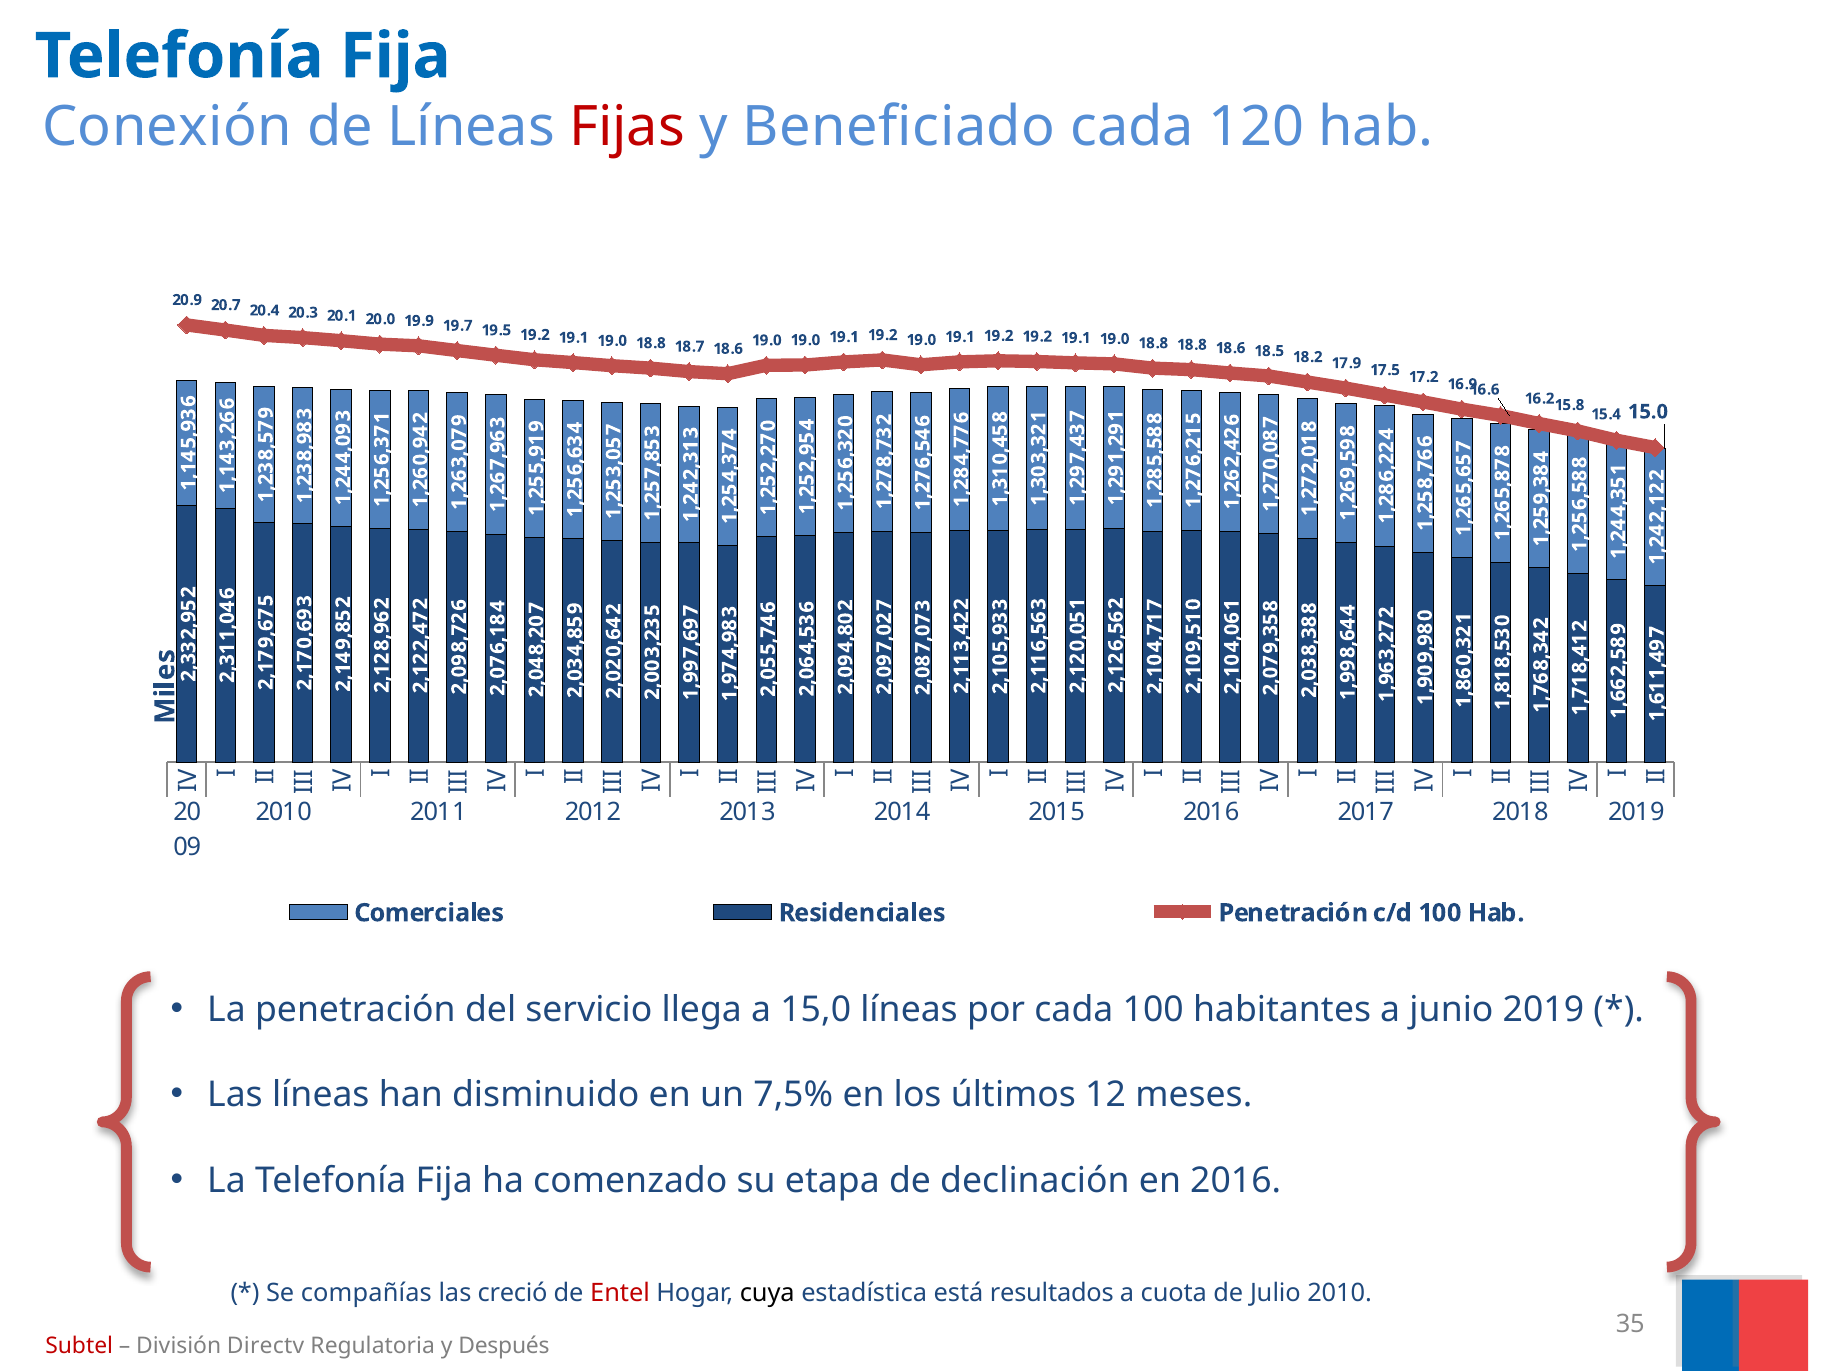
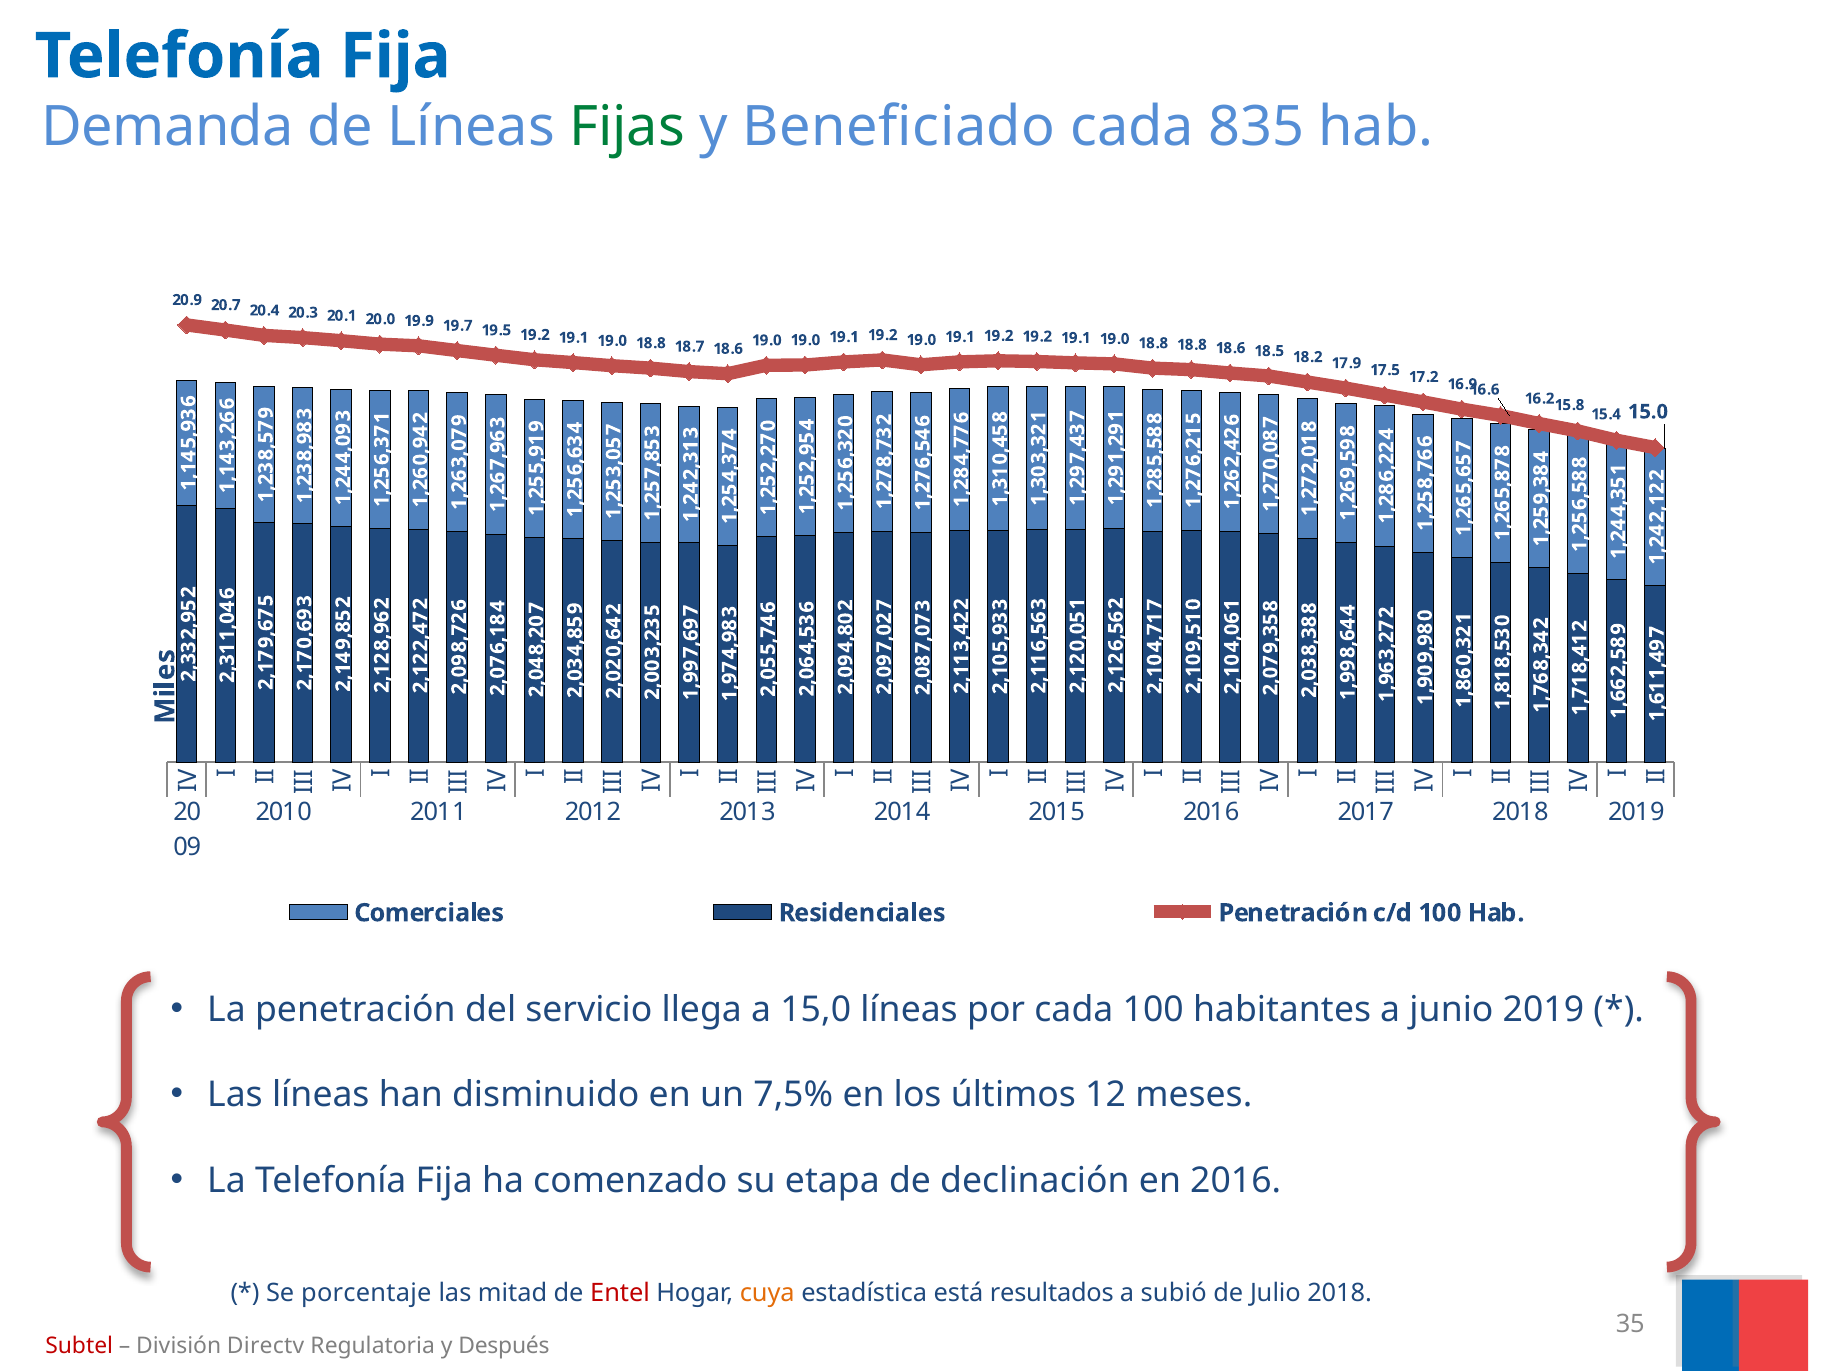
Conexión: Conexión -> Demanda (168, 127)
Fijas colour: red -> green (627, 127)
120: 120 -> 835 (1256, 127)
compañías: compañías -> porcentaje (366, 1293)
creció: creció -> mitad (513, 1293)
cuya colour: black -> orange (767, 1293)
cuota: cuota -> subió (1174, 1293)
Julio 2010: 2010 -> 2018 (1340, 1293)
